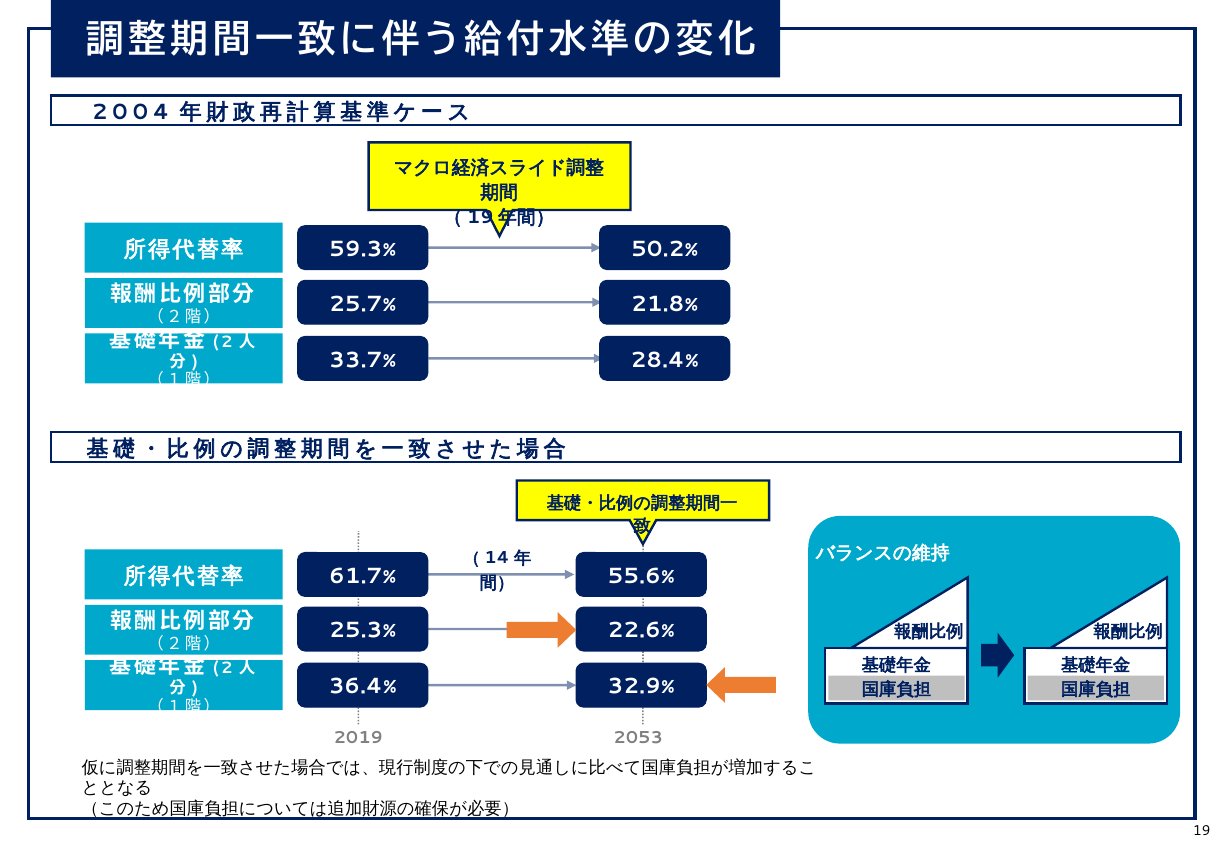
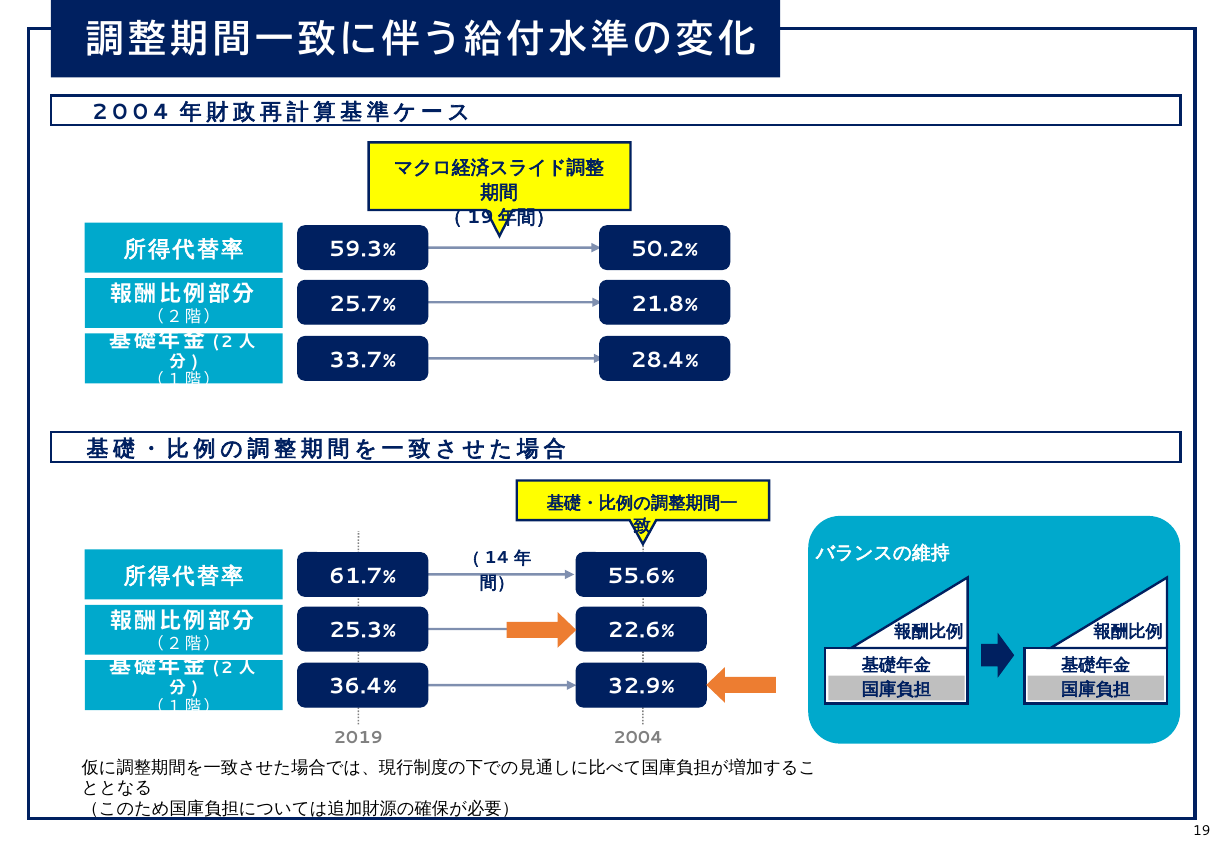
2019 2053: 2053 -> 2004 (638, 739)
